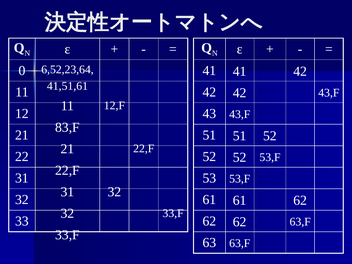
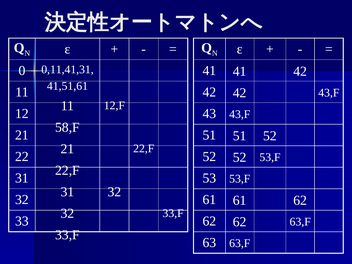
6,52,23,64: 6,52,23,64 -> 0,11,41,31 (67, 69)
83,F: 83,F -> 58,F (67, 127)
